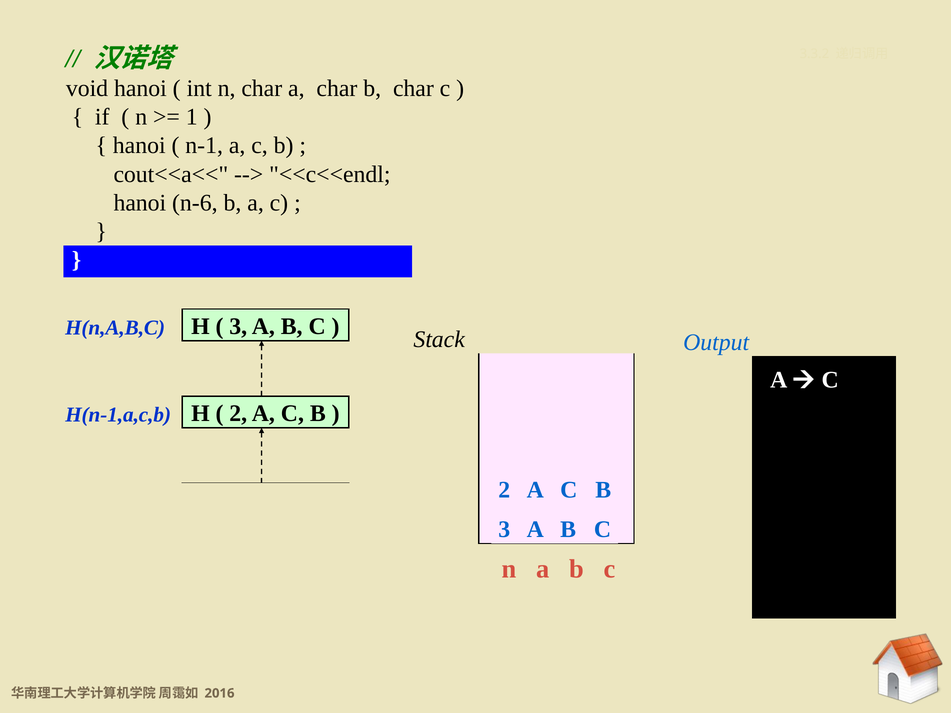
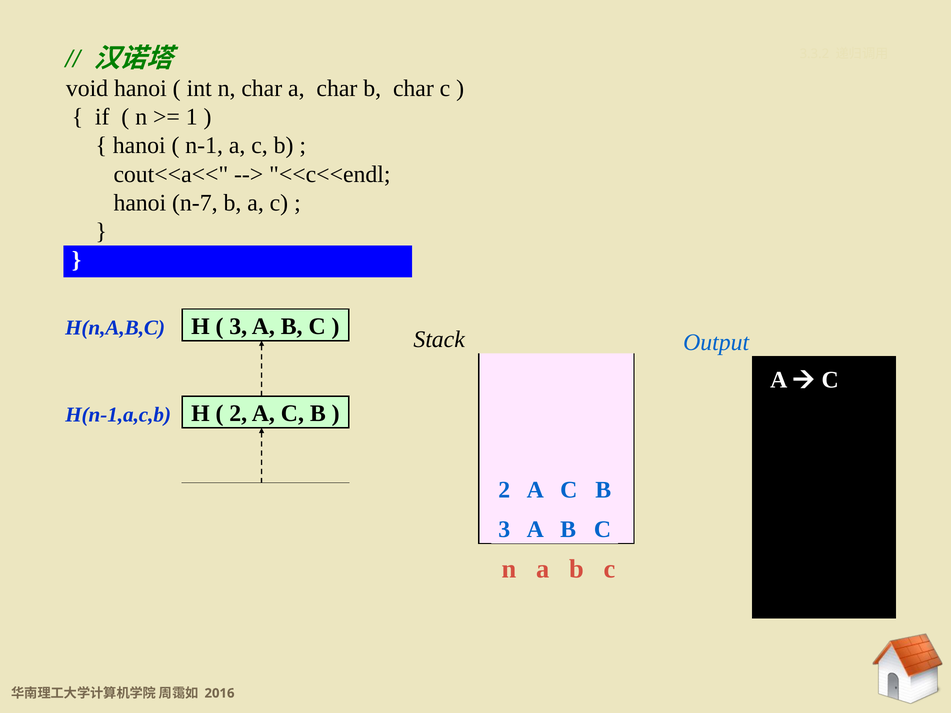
n-6: n-6 -> n-7 (195, 203)
